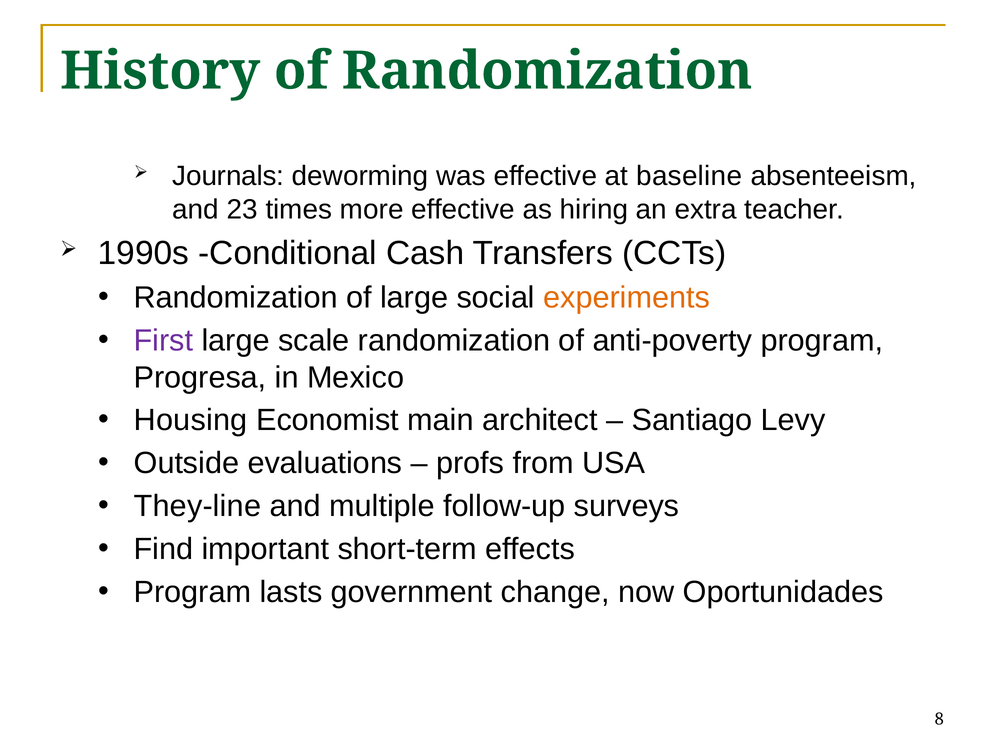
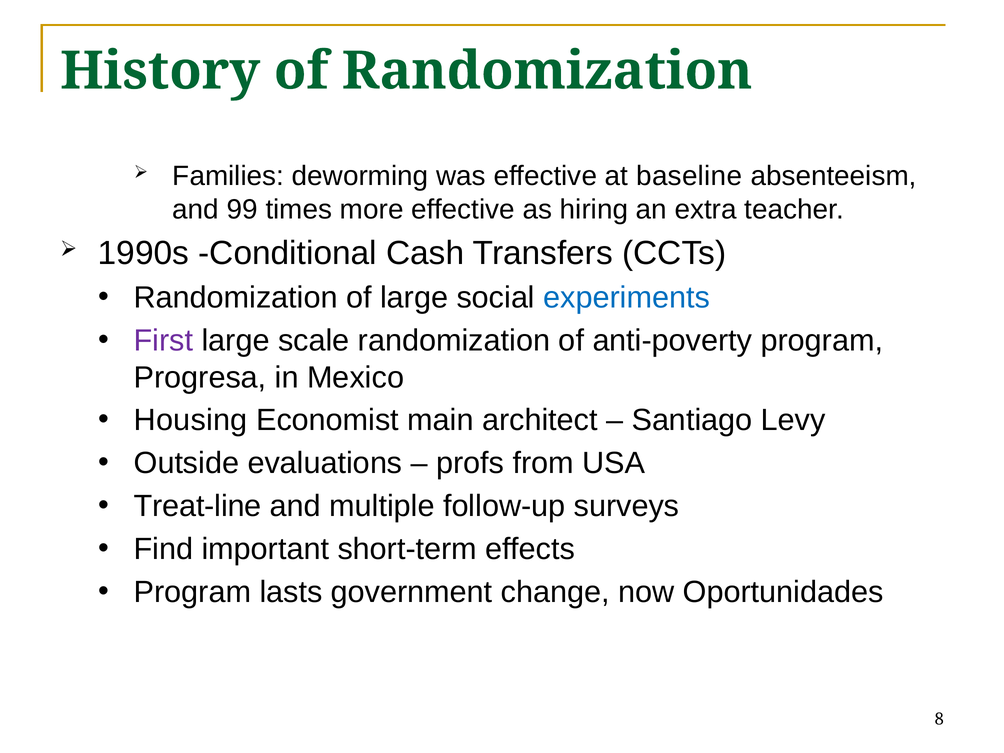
Journals: Journals -> Families (228, 176)
23: 23 -> 99 (242, 209)
experiments colour: orange -> blue (627, 298)
They-line: They-line -> Treat-line (198, 506)
